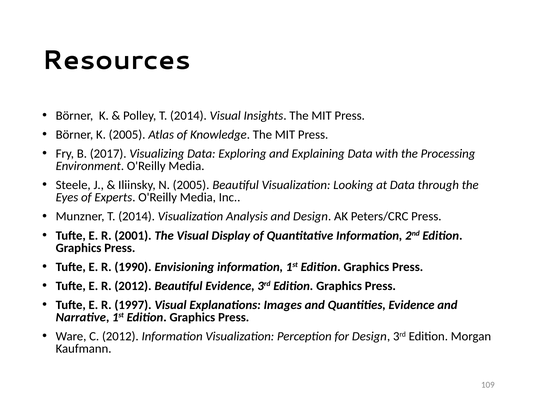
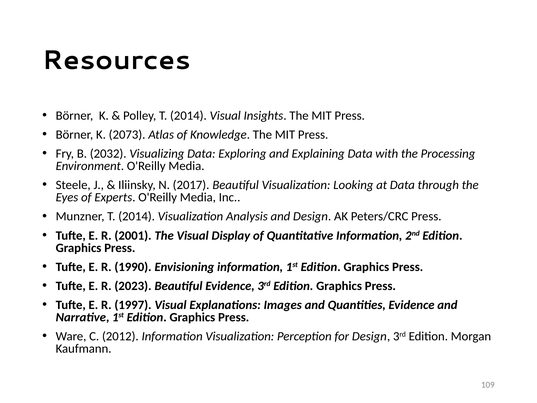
K 2005: 2005 -> 2073 (127, 135)
2017: 2017 -> 2032 (108, 154)
N 2005: 2005 -> 2017 (191, 185)
R 2012: 2012 -> 2023 (133, 286)
